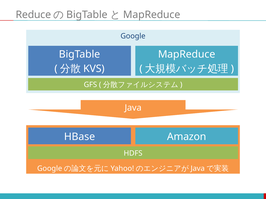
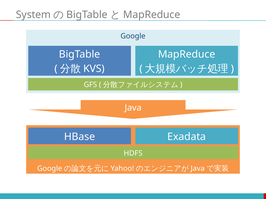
Reduce: Reduce -> System (33, 15)
Amazon: Amazon -> Exadata (187, 137)
